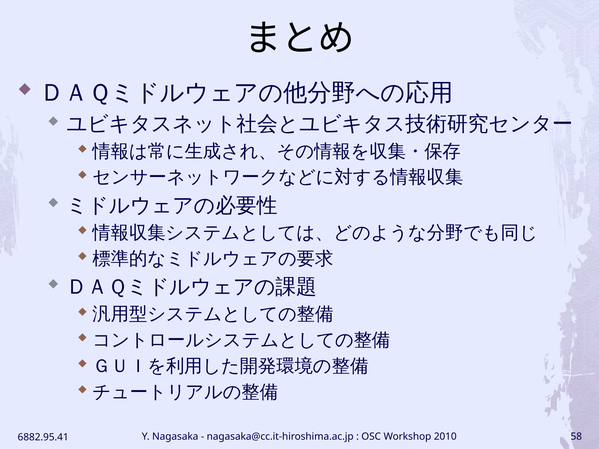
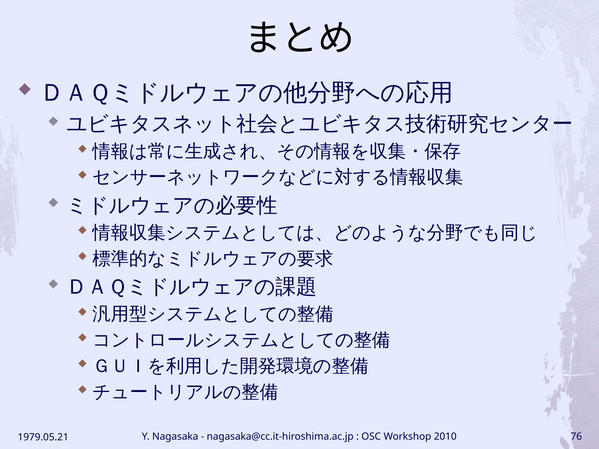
58: 58 -> 76 (576, 437)
6882.95.41: 6882.95.41 -> 1979.05.21 (43, 438)
